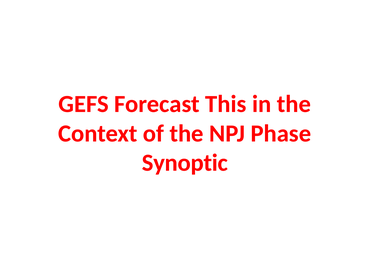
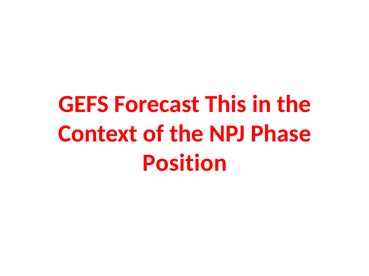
Synoptic: Synoptic -> Position (185, 163)
